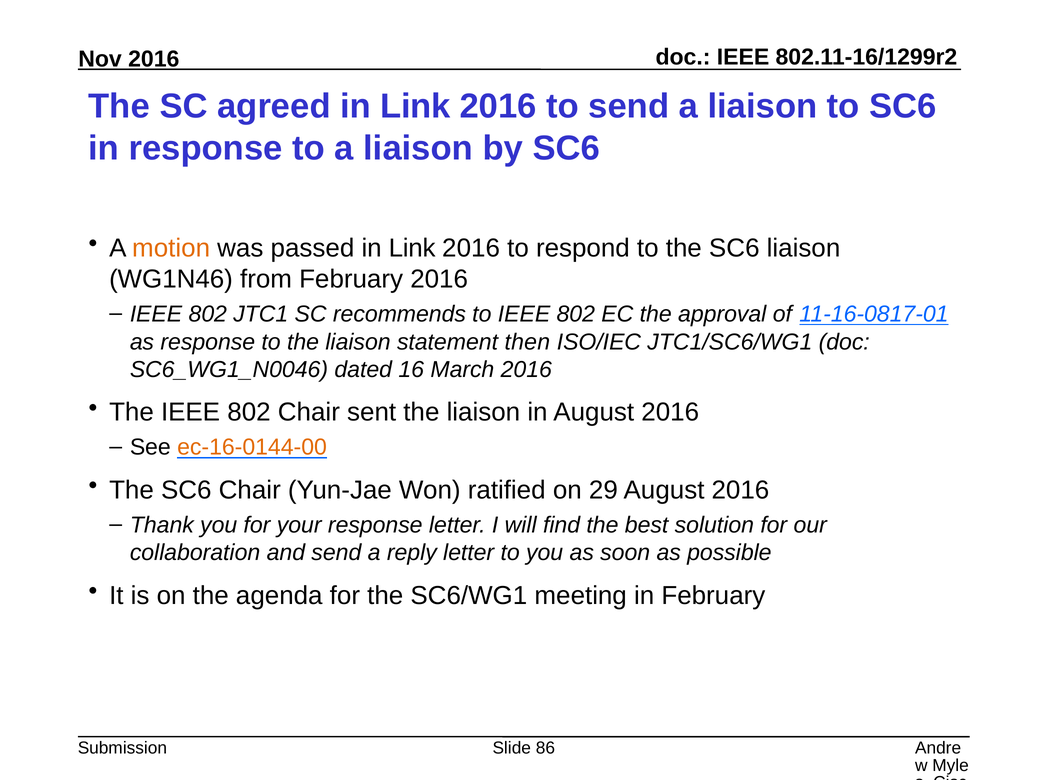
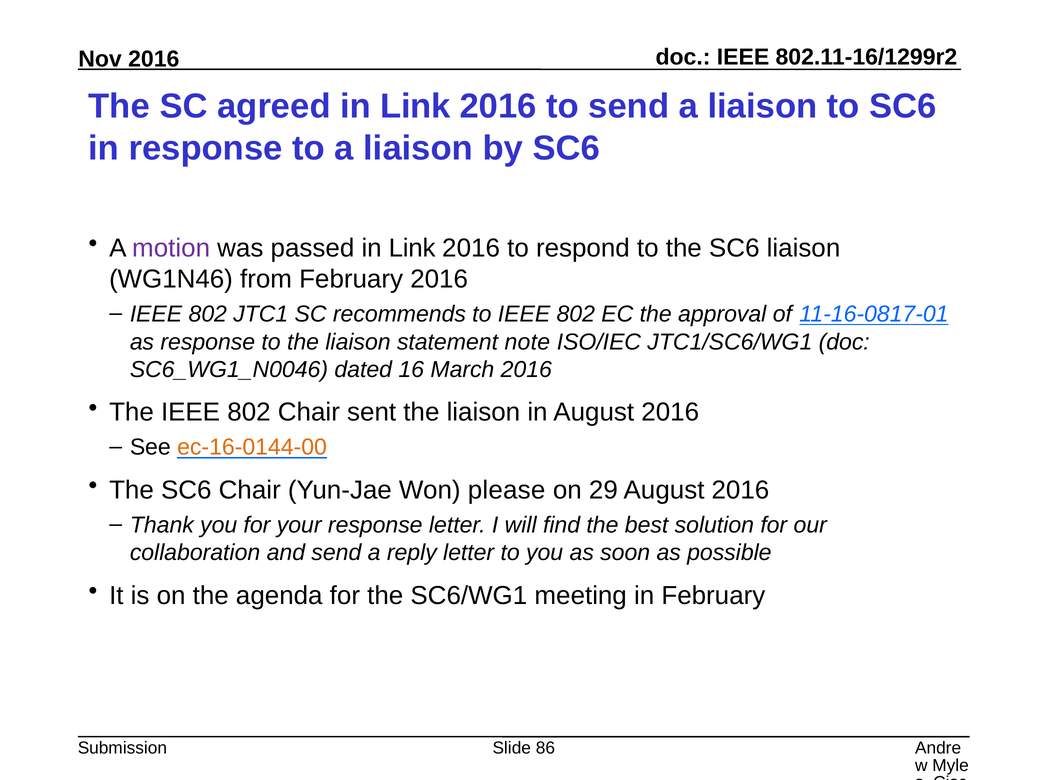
motion colour: orange -> purple (171, 248)
then: then -> note (527, 342)
ratified: ratified -> please (507, 490)
